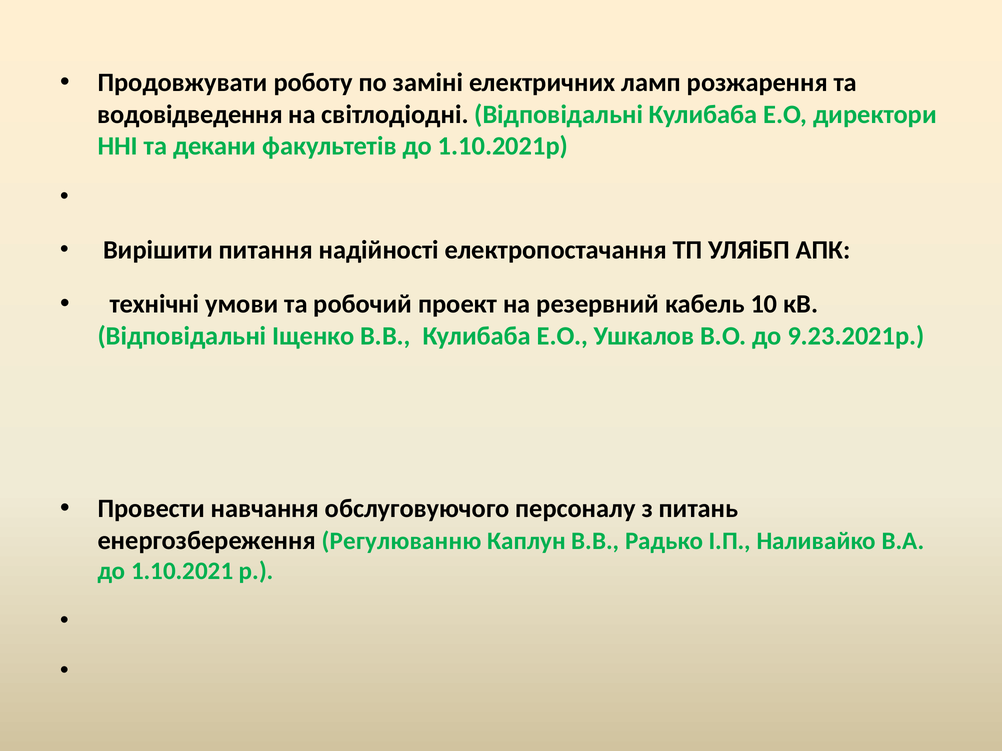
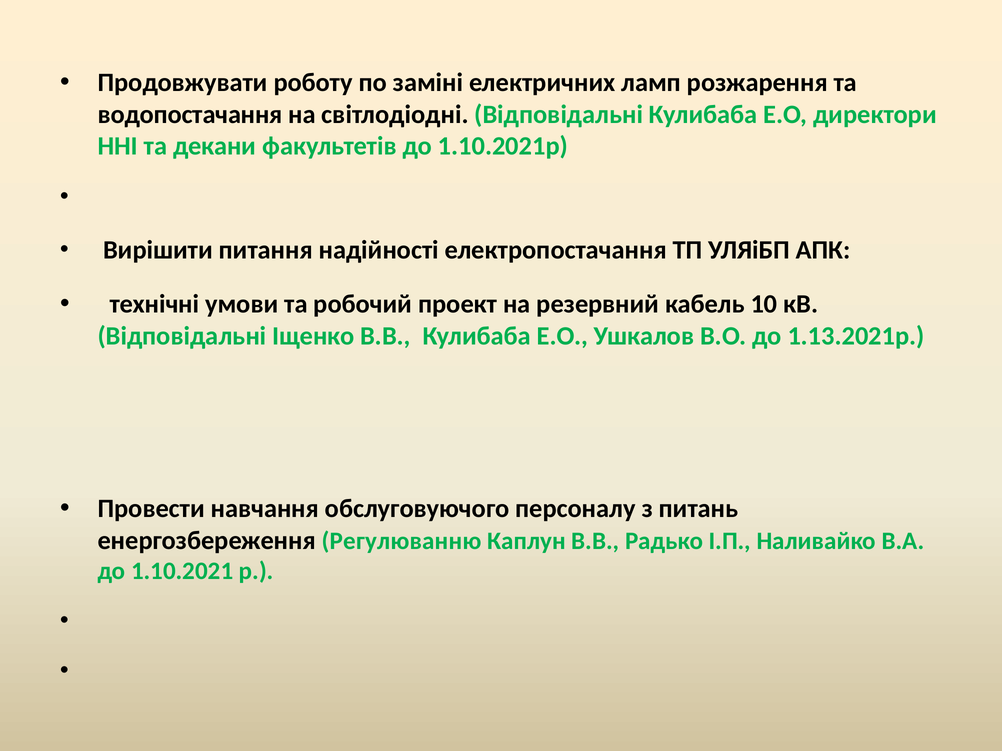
водовідведення: водовідведення -> водопостачання (190, 115)
9.23.2021р: 9.23.2021р -> 1.13.2021р (856, 336)
